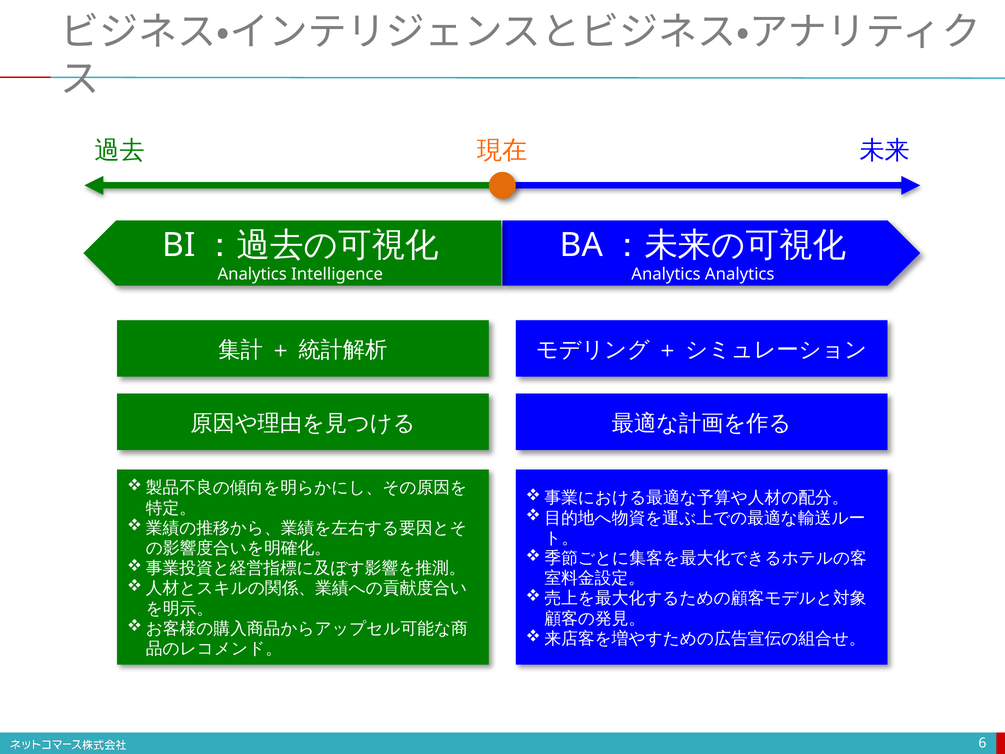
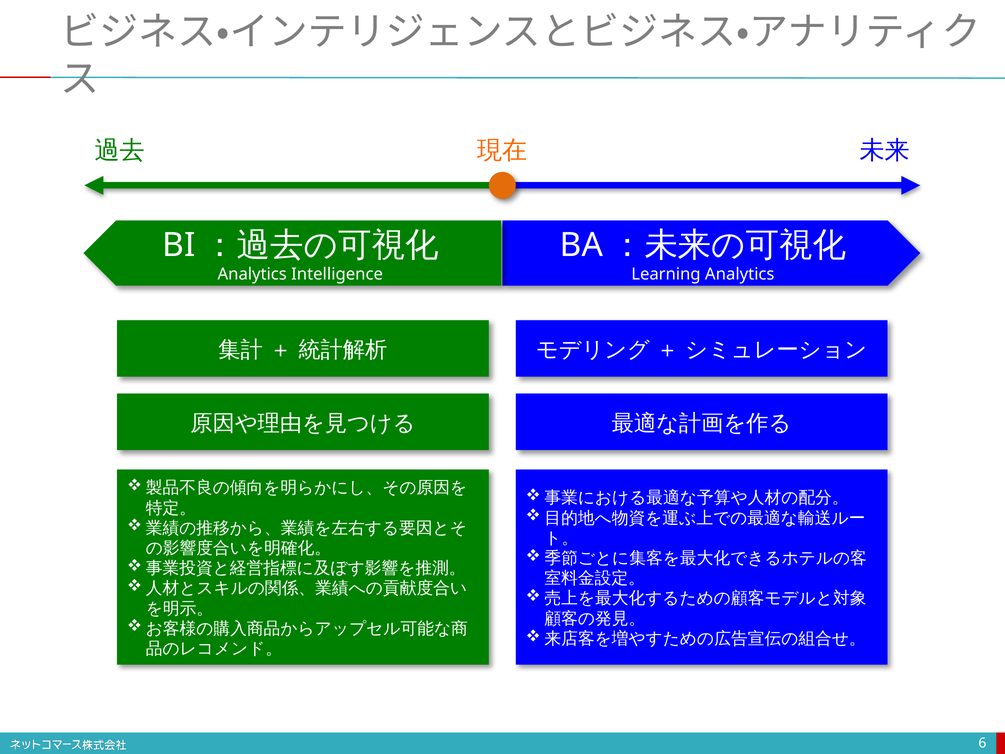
Analytics: Analytics -> Learning (666, 274)
